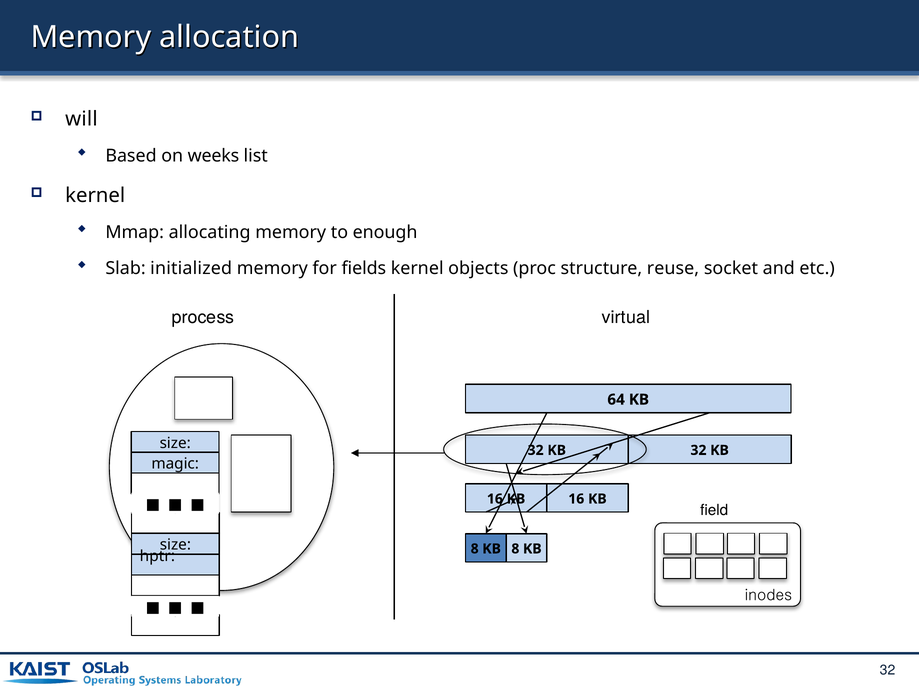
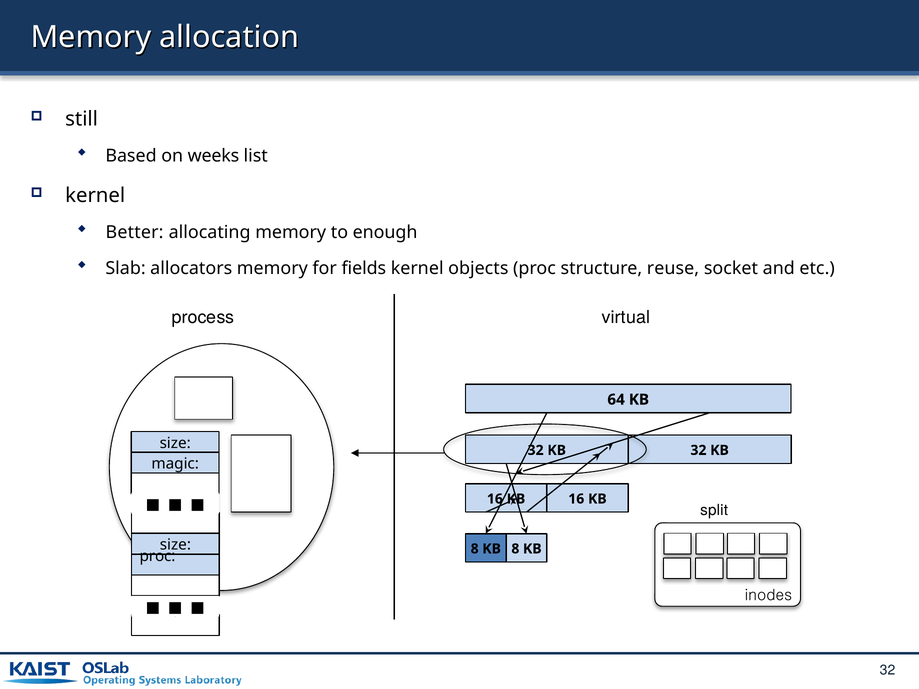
will: will -> still (82, 119)
Mmap: Mmap -> Better (135, 233)
initialized: initialized -> allocators (191, 268)
field: field -> split (714, 510)
hptr: hptr -> proc (158, 557)
